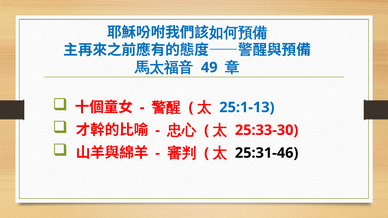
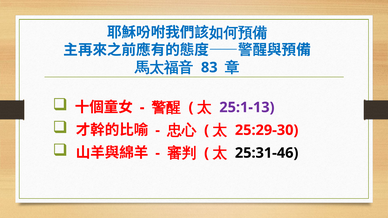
49: 49 -> 83 (209, 68)
25:1-13 colour: blue -> purple (247, 107)
25:33-30: 25:33-30 -> 25:29-30 (267, 130)
